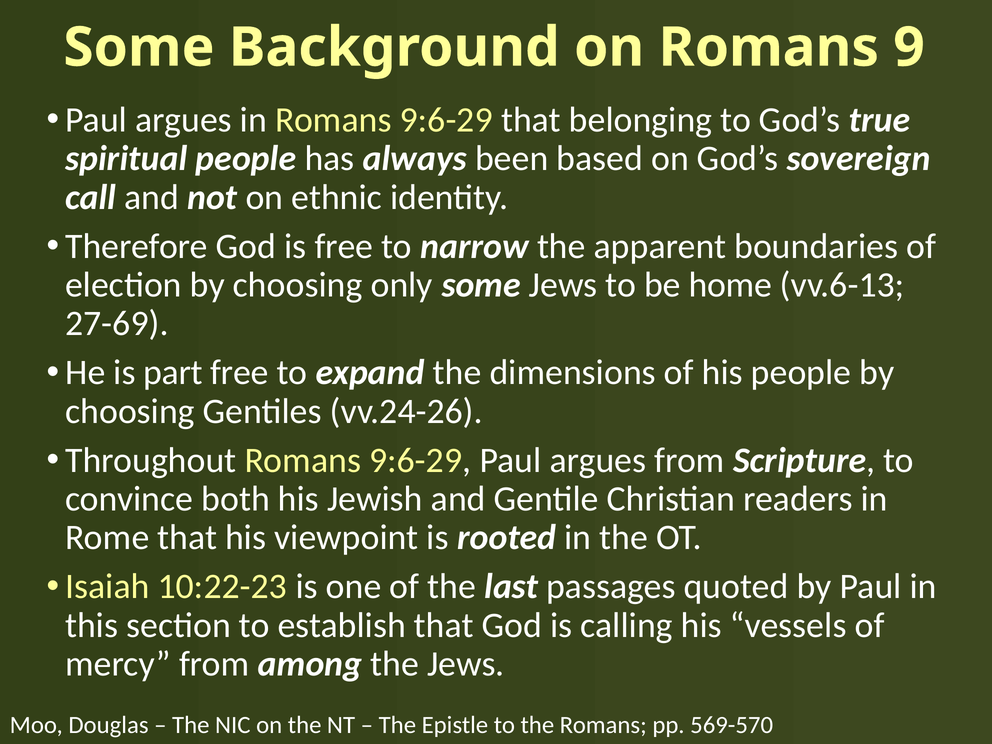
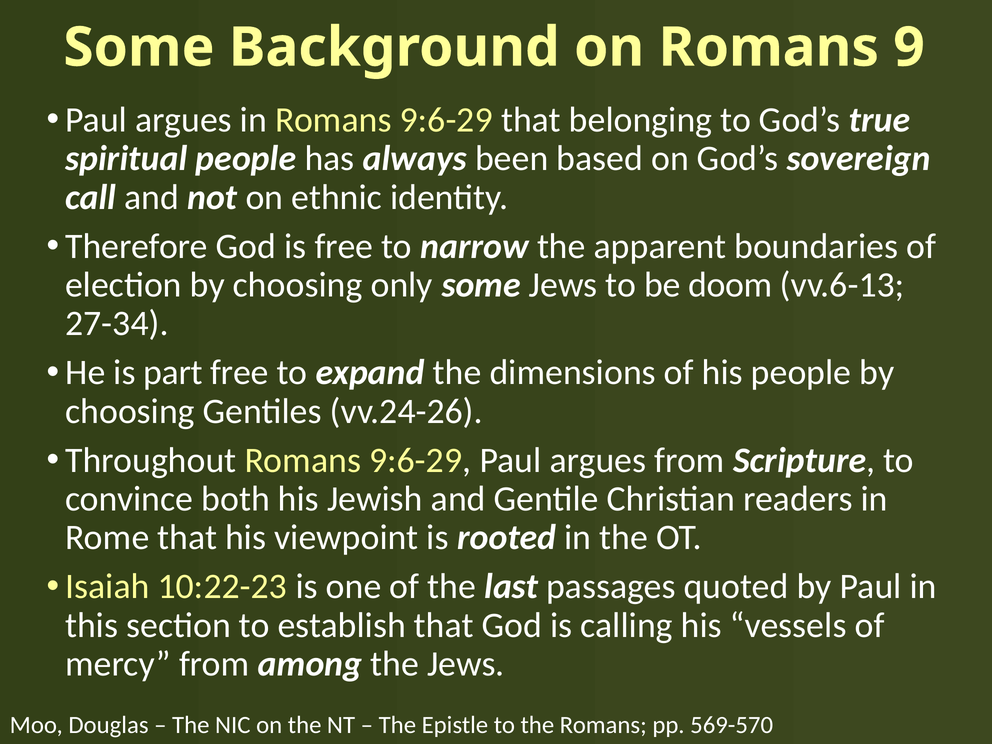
home: home -> doom (730, 285)
27-69: 27-69 -> 27-34 (117, 324)
